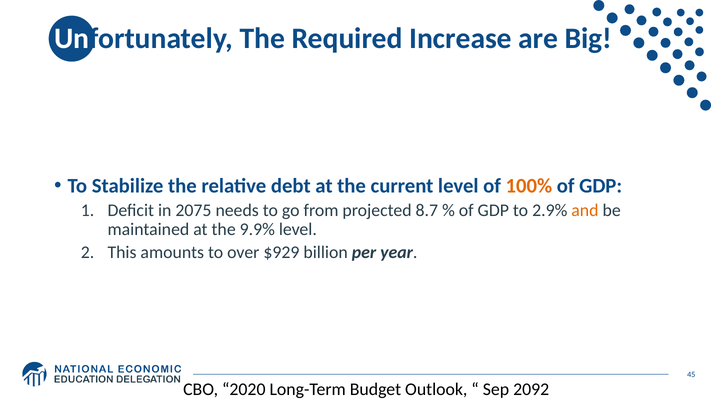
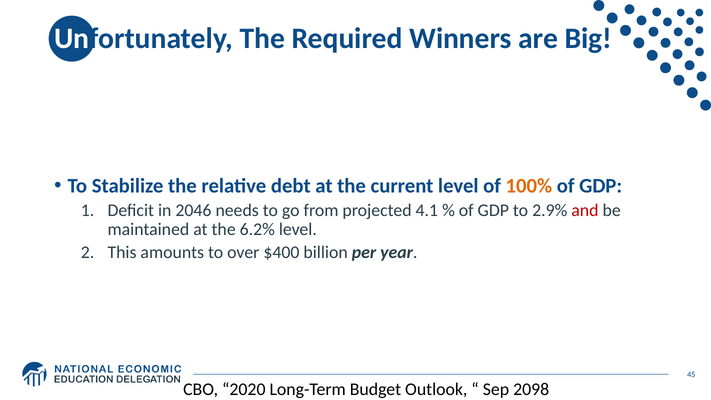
Increase: Increase -> Winners (461, 38)
2075: 2075 -> 2046 (193, 210)
8.7: 8.7 -> 4.1 (427, 210)
and colour: orange -> red (585, 210)
9.9%: 9.9% -> 6.2% (257, 230)
$929: $929 -> $400 (281, 252)
2092: 2092 -> 2098 (531, 389)
